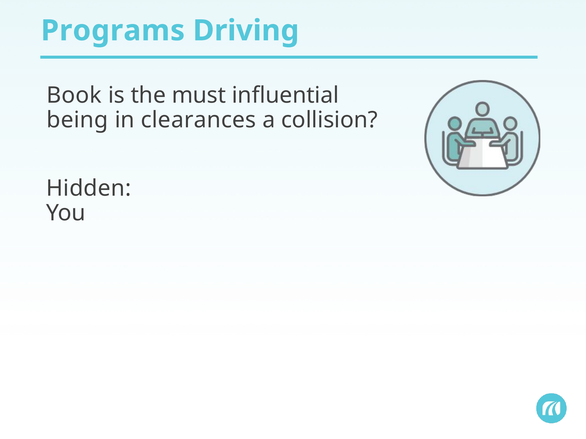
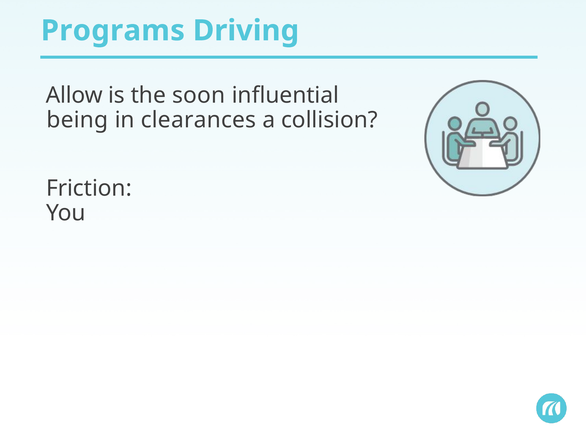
Book: Book -> Allow (74, 95)
must: must -> soon (199, 95)
Hidden: Hidden -> Friction (89, 189)
